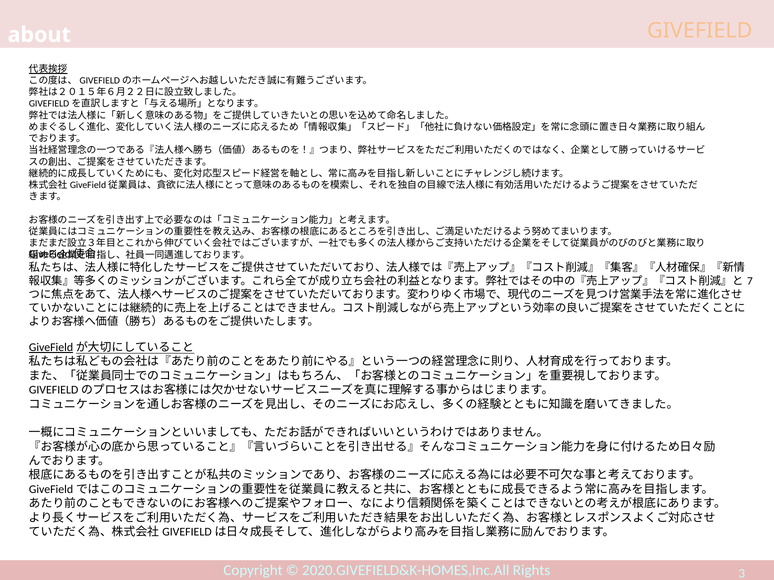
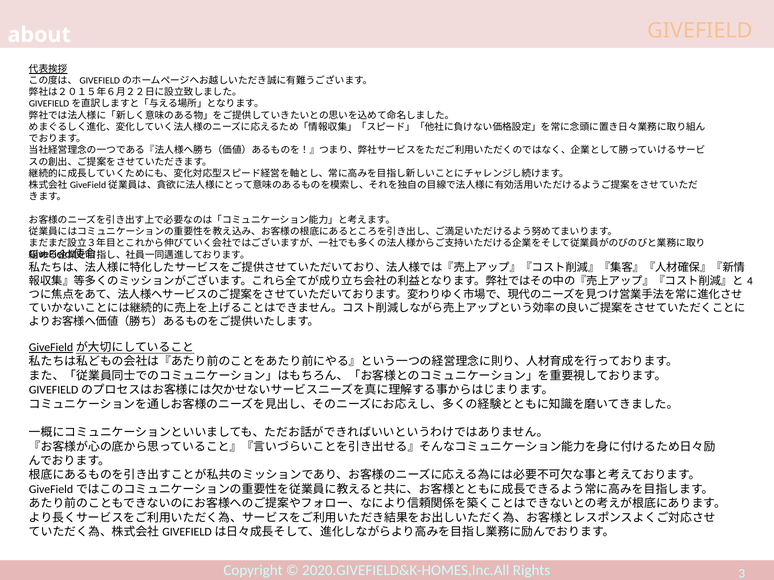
7: 7 -> 4 (750, 281)
